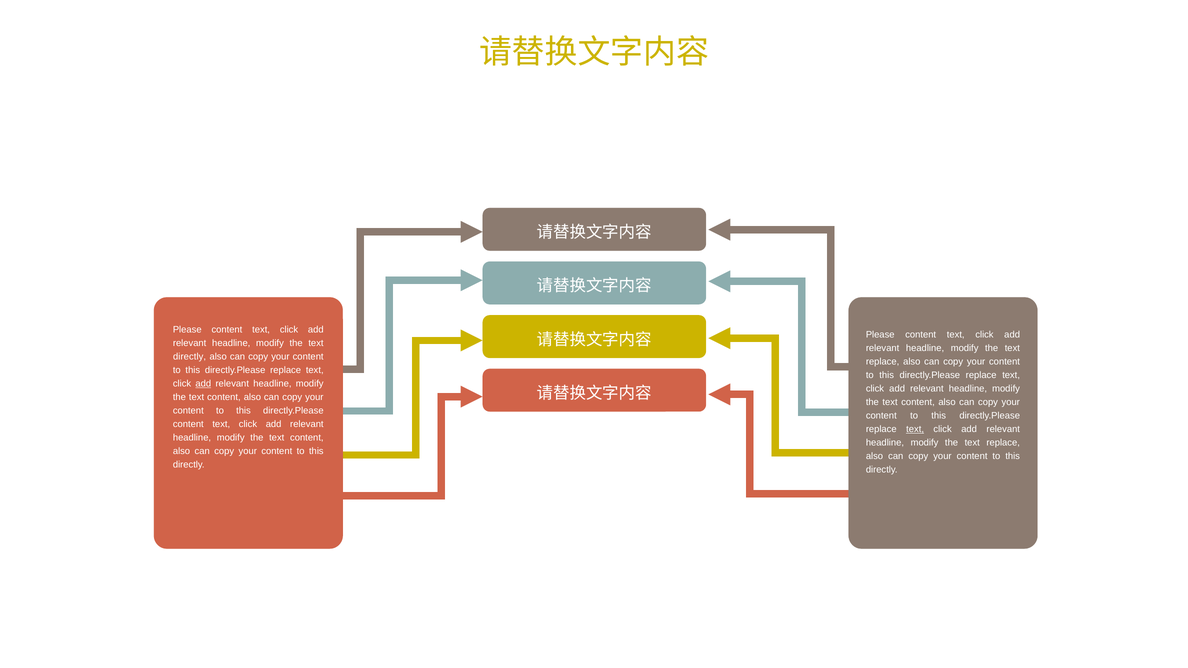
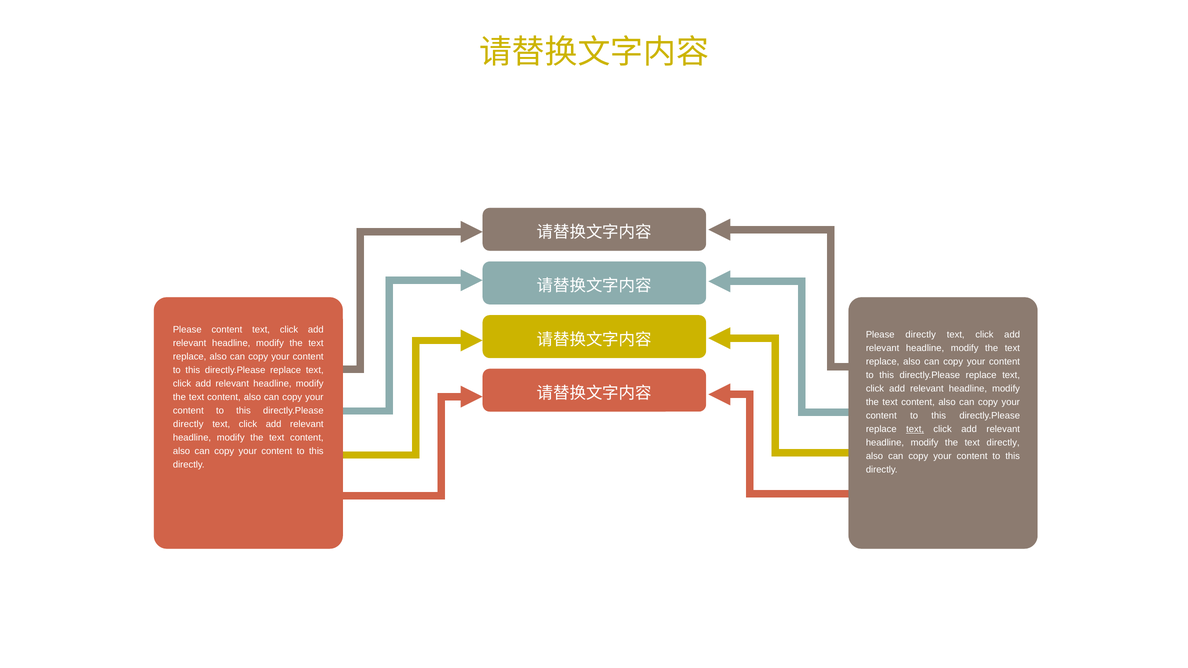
content: content -> directly (921, 335)
directly: directly -> replace (190, 357)
add underline: present -> none (203, 384)
content: content -> directly (188, 424)
replace: replace -> directly (1003, 443)
